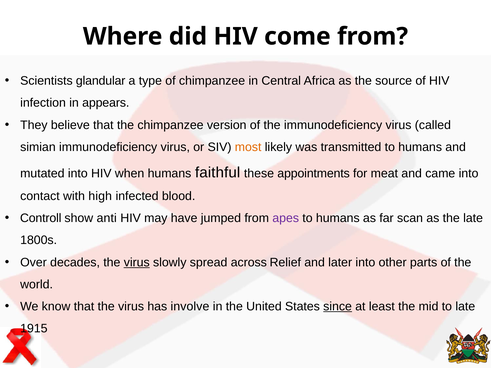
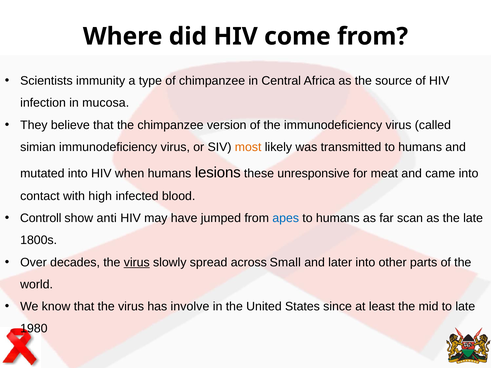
glandular: glandular -> immunity (101, 81)
appears: appears -> mucosa (106, 103)
faithful: faithful -> lesions (218, 173)
appointments: appointments -> unresponsive (314, 174)
apes colour: purple -> blue (286, 218)
Relief: Relief -> Small (285, 263)
since underline: present -> none (338, 307)
1915: 1915 -> 1980 (34, 329)
